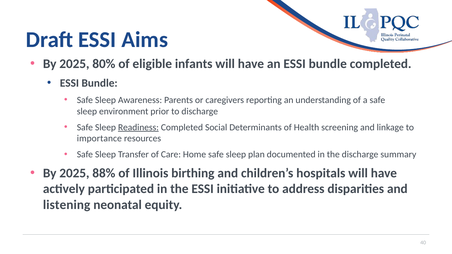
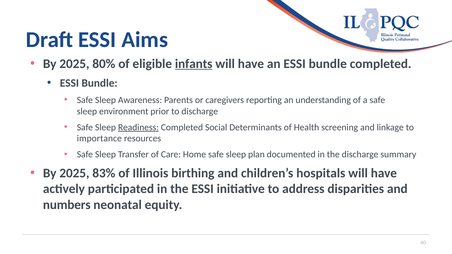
infants underline: none -> present (194, 64)
88%: 88% -> 83% (104, 173)
listening: listening -> numbers (67, 205)
